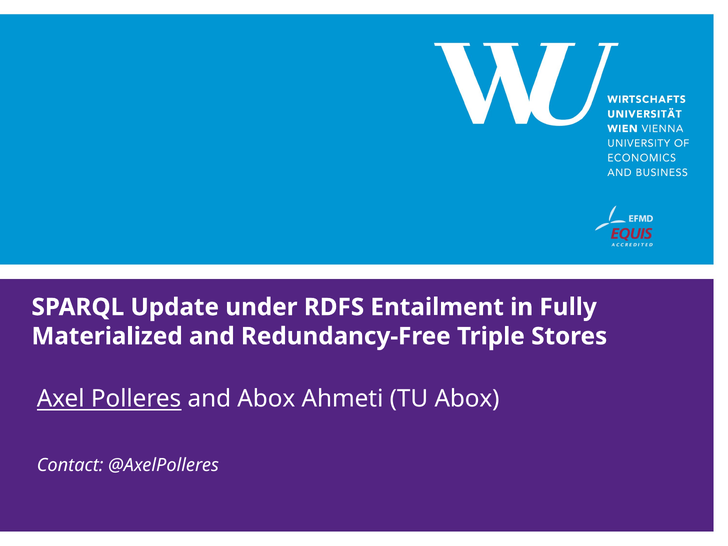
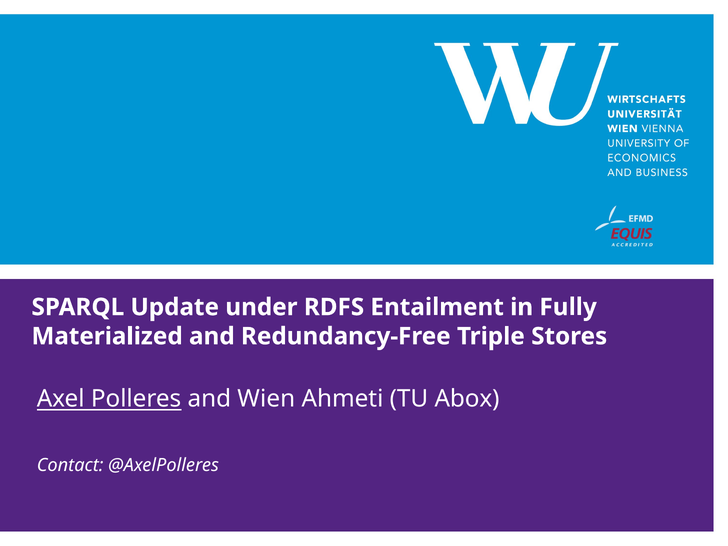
and Abox: Abox -> Wien (266, 399)
